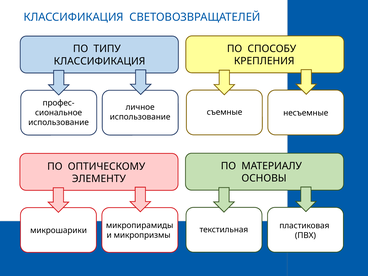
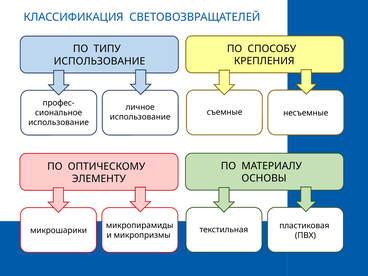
КЛАССИФИКАЦИЯ: КЛАССИФИКАЦИЯ -> ИСПОЛЬЗОВАНИЕ (99, 61)
